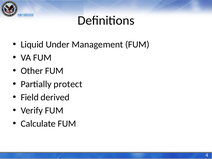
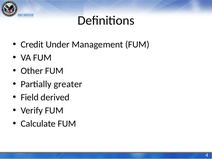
Liquid: Liquid -> Credit (32, 44)
protect: protect -> greater (68, 84)
